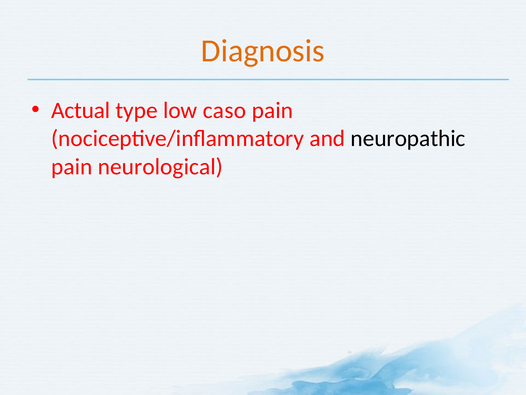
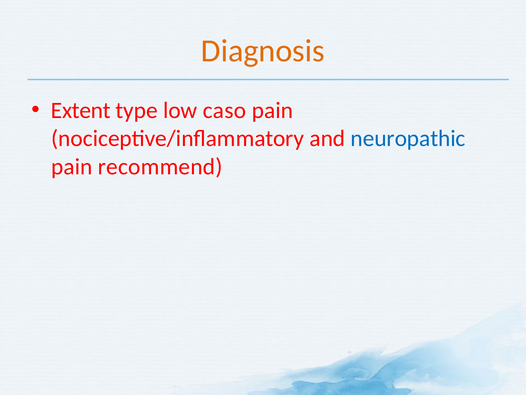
Actual: Actual -> Extent (81, 110)
neuropathic colour: black -> blue (408, 138)
neurological: neurological -> recommend (160, 166)
